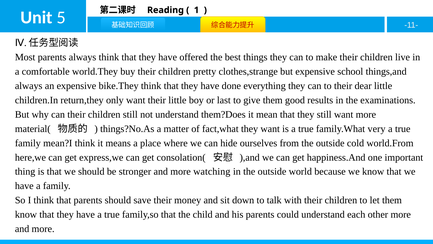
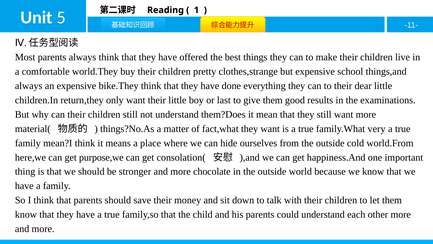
express,we: express,we -> purpose,we (101, 157)
watching: watching -> chocolate (212, 171)
